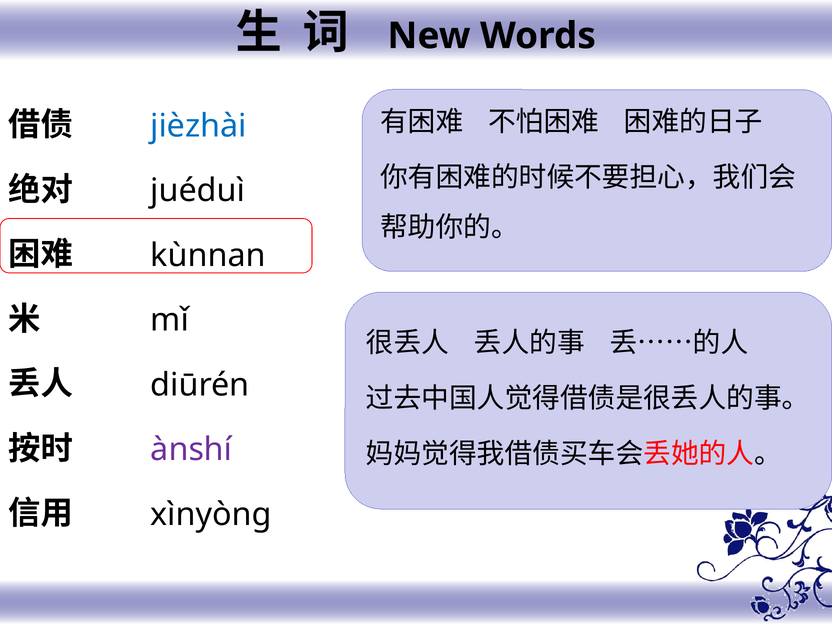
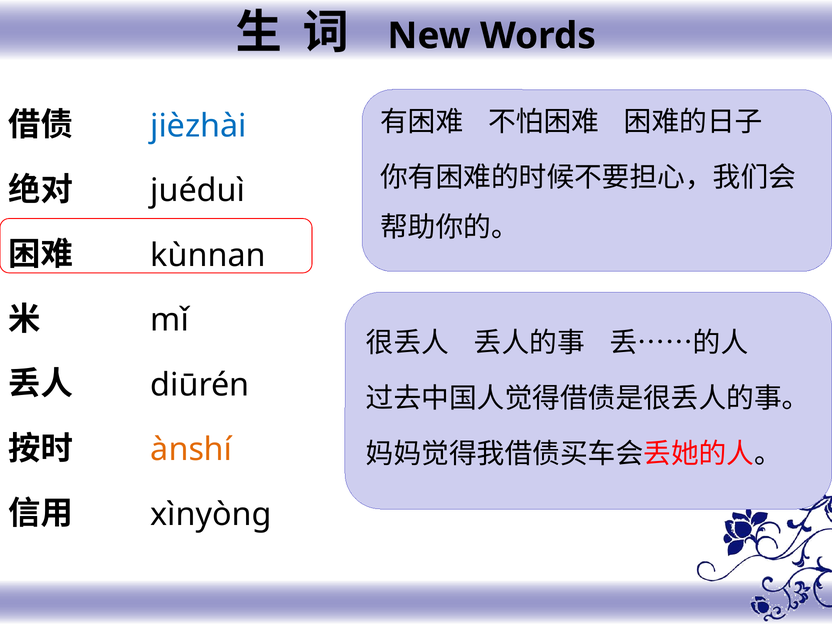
ànshí colour: purple -> orange (191, 450)
